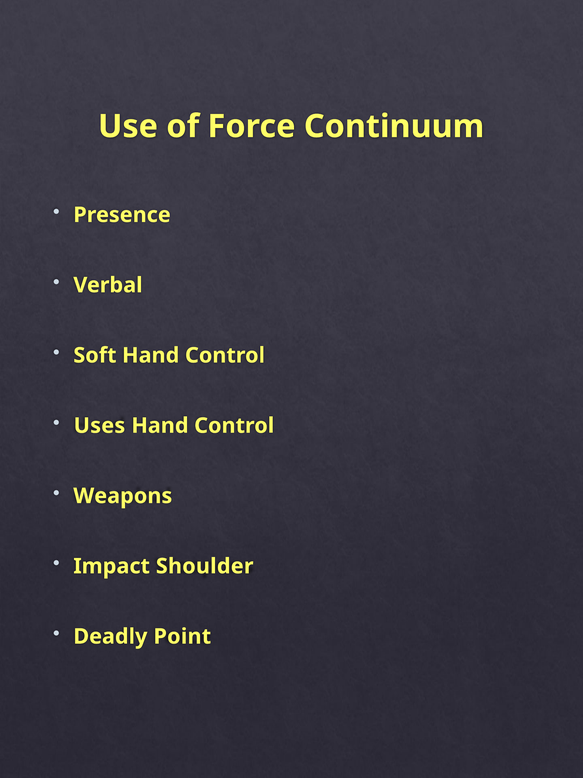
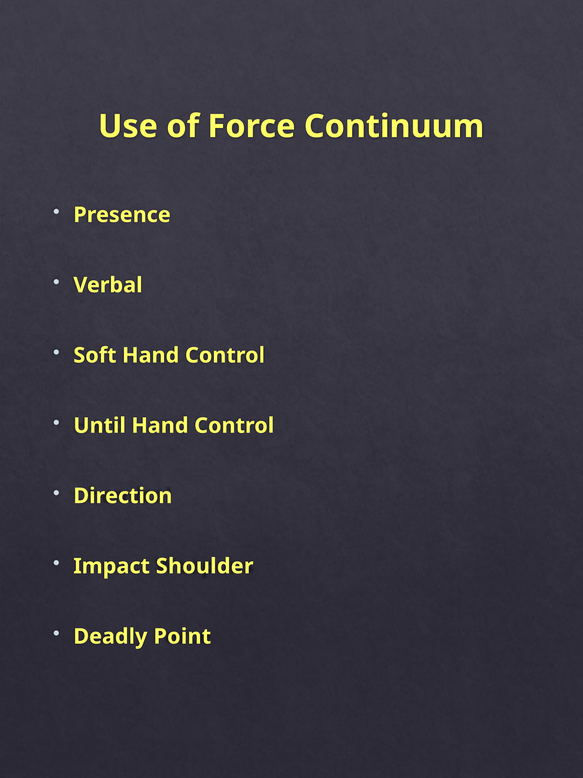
Uses: Uses -> Until (100, 425)
Weapons: Weapons -> Direction (123, 496)
